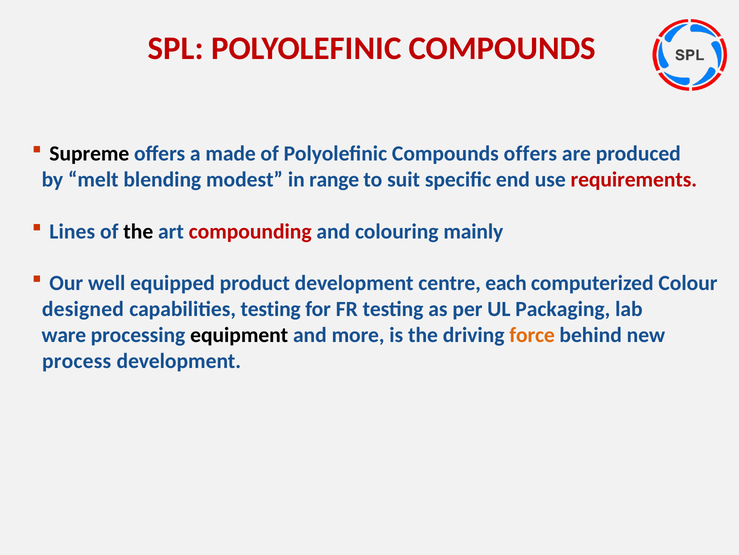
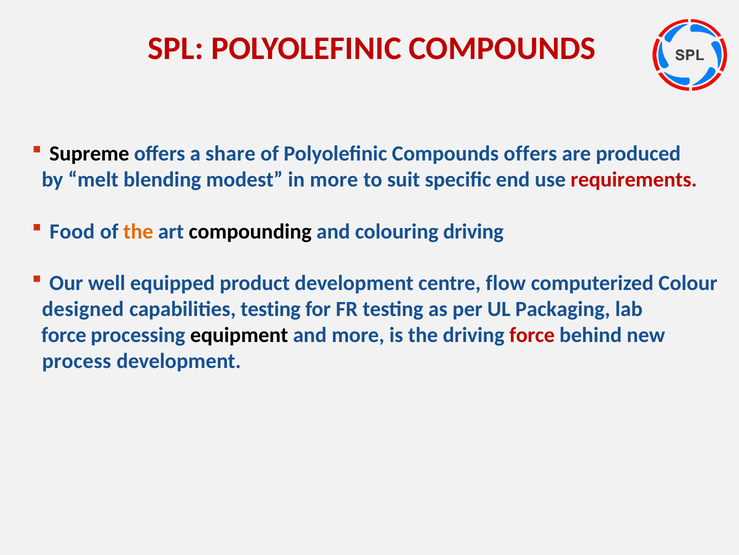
made: made -> share (230, 154)
in range: range -> more (334, 179)
Lines: Lines -> Food (72, 231)
the colour: black -> orange (138, 231)
compounding colour: red -> black (250, 231)
colouring mainly: mainly -> driving (473, 231)
each: each -> flow (506, 283)
ware: ware -> force (64, 335)
force colour: orange -> red (532, 335)
